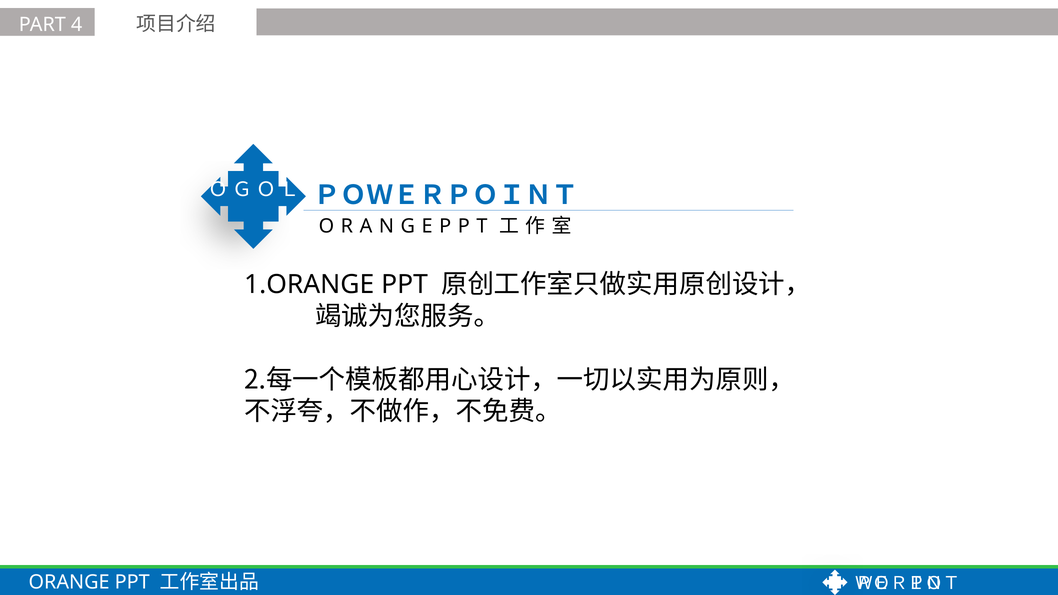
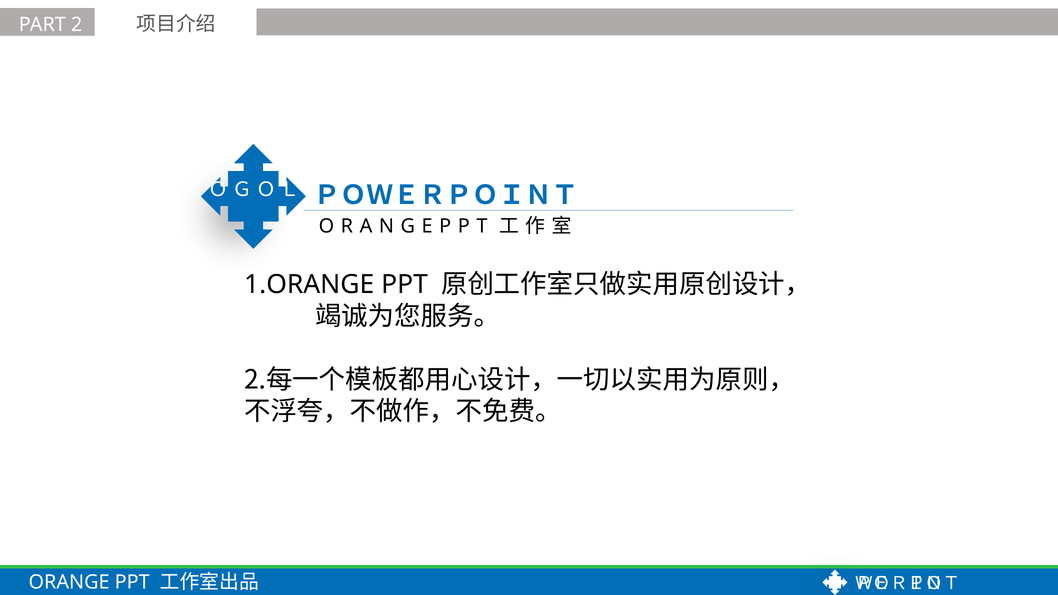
4: 4 -> 2 (77, 25)
